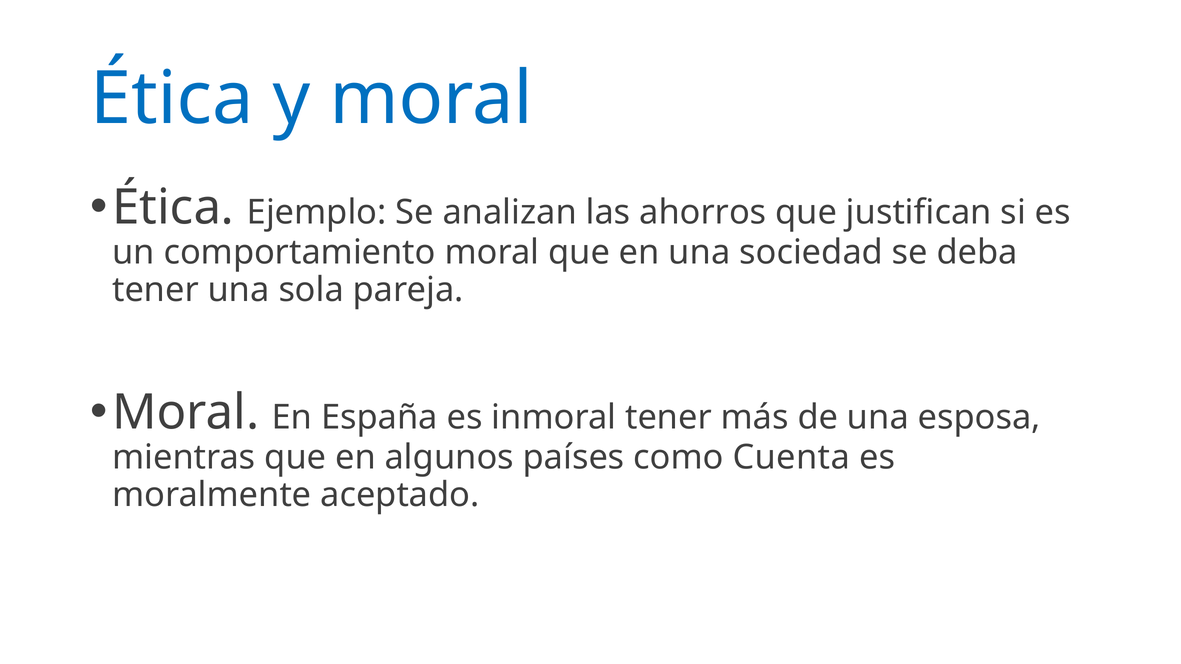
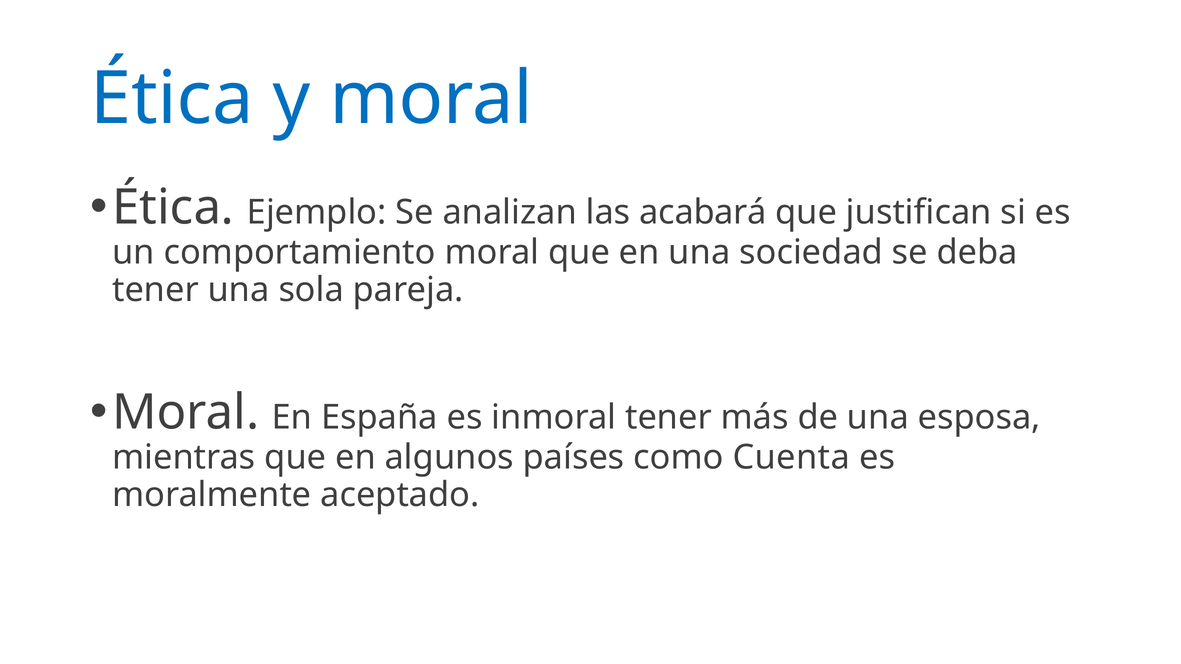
ahorros: ahorros -> acabará (703, 212)
